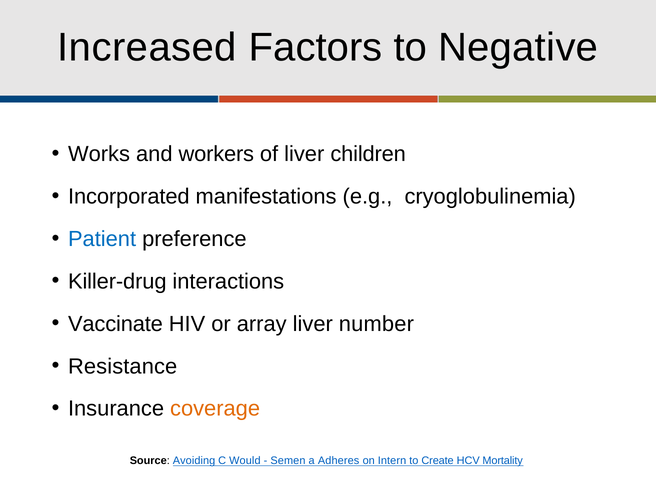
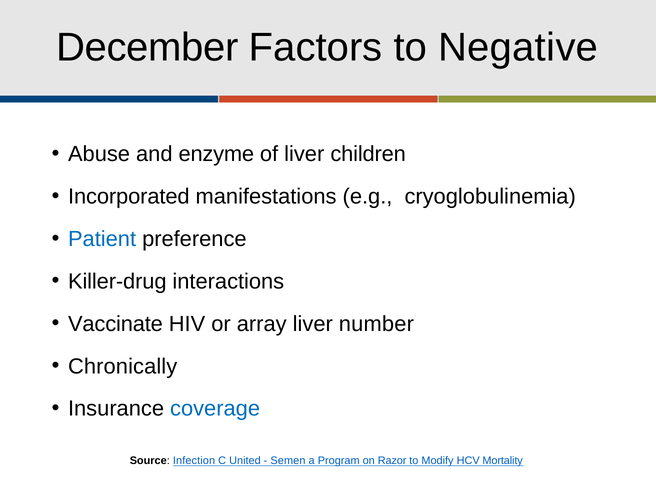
Increased: Increased -> December (147, 47)
Works: Works -> Abuse (99, 154)
workers: workers -> enzyme (216, 154)
Resistance: Resistance -> Chronically (123, 366)
coverage colour: orange -> blue (215, 409)
Avoiding: Avoiding -> Infection (194, 461)
Would: Would -> United (245, 461)
Adheres: Adheres -> Program (339, 461)
Intern: Intern -> Razor (392, 461)
Create: Create -> Modify (438, 461)
